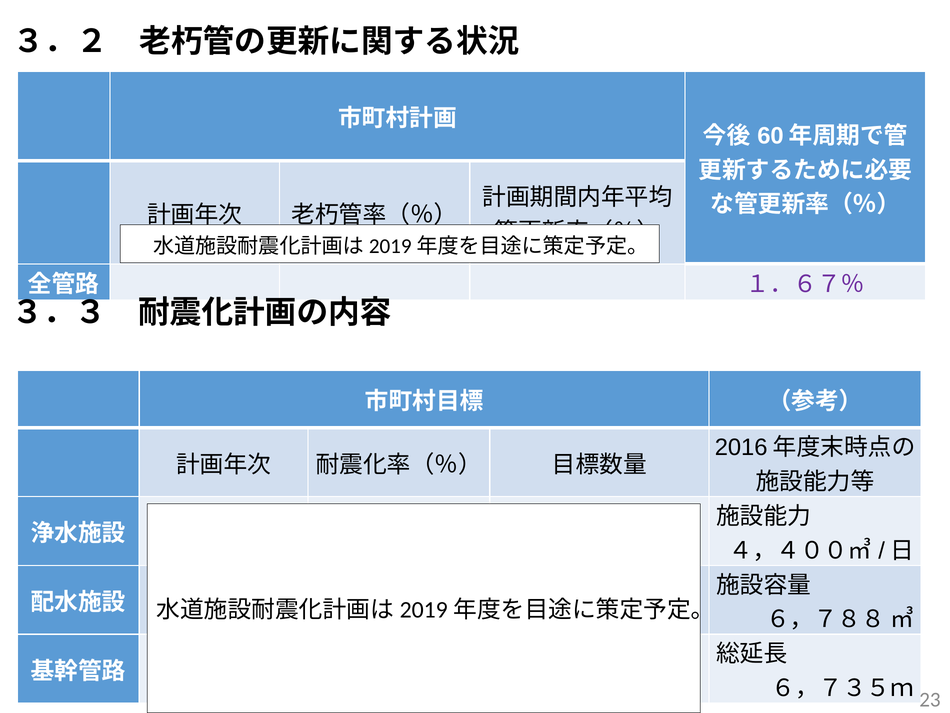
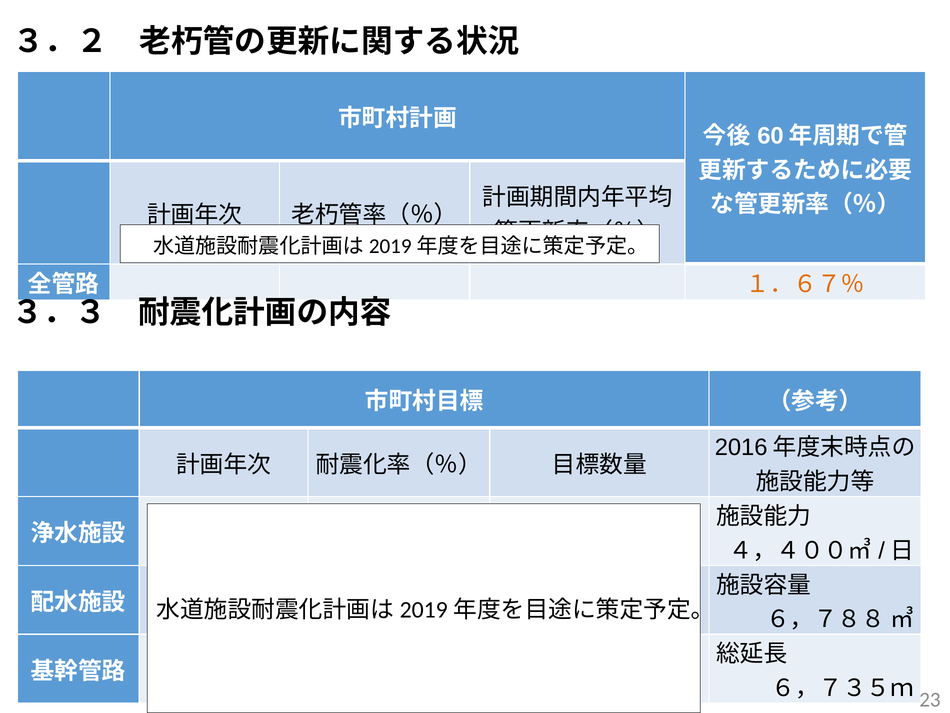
１．６７％ colour: purple -> orange (805, 284)
